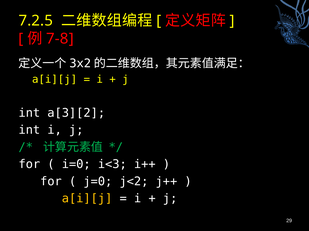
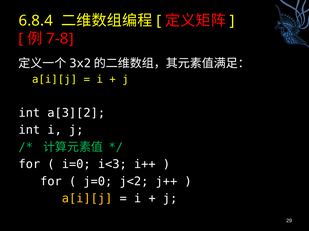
7.2.5: 7.2.5 -> 6.8.4 (36, 21)
